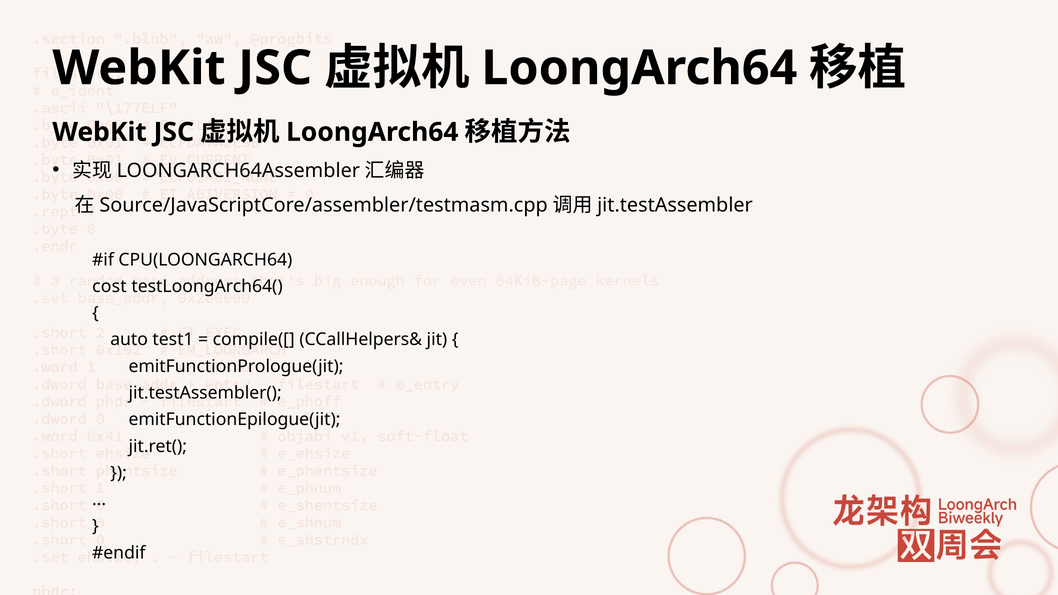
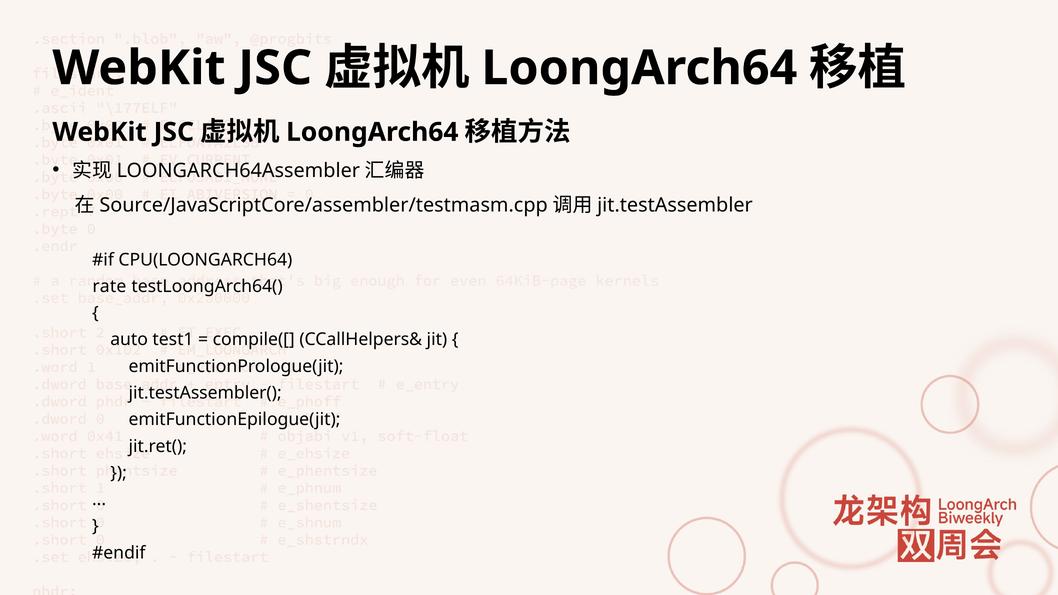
cost: cost -> rate (109, 286)
